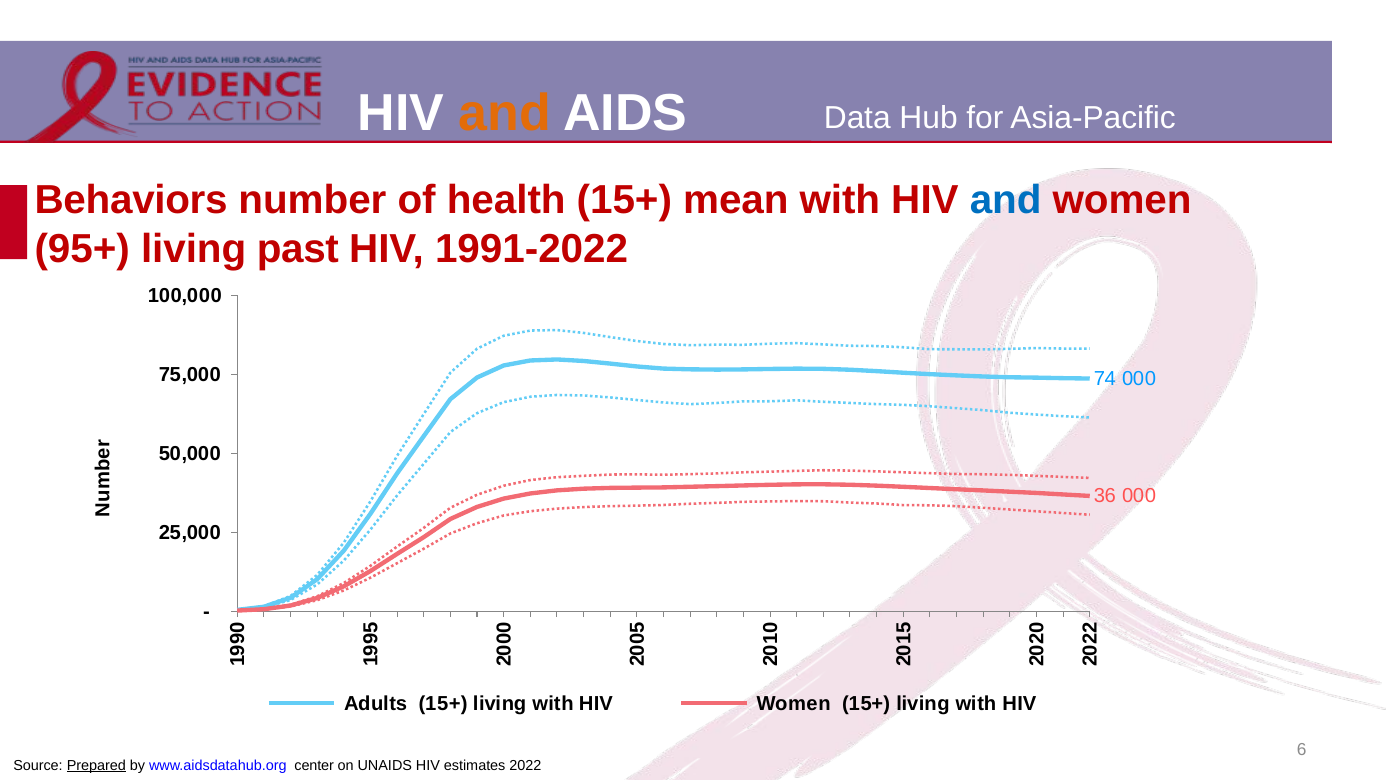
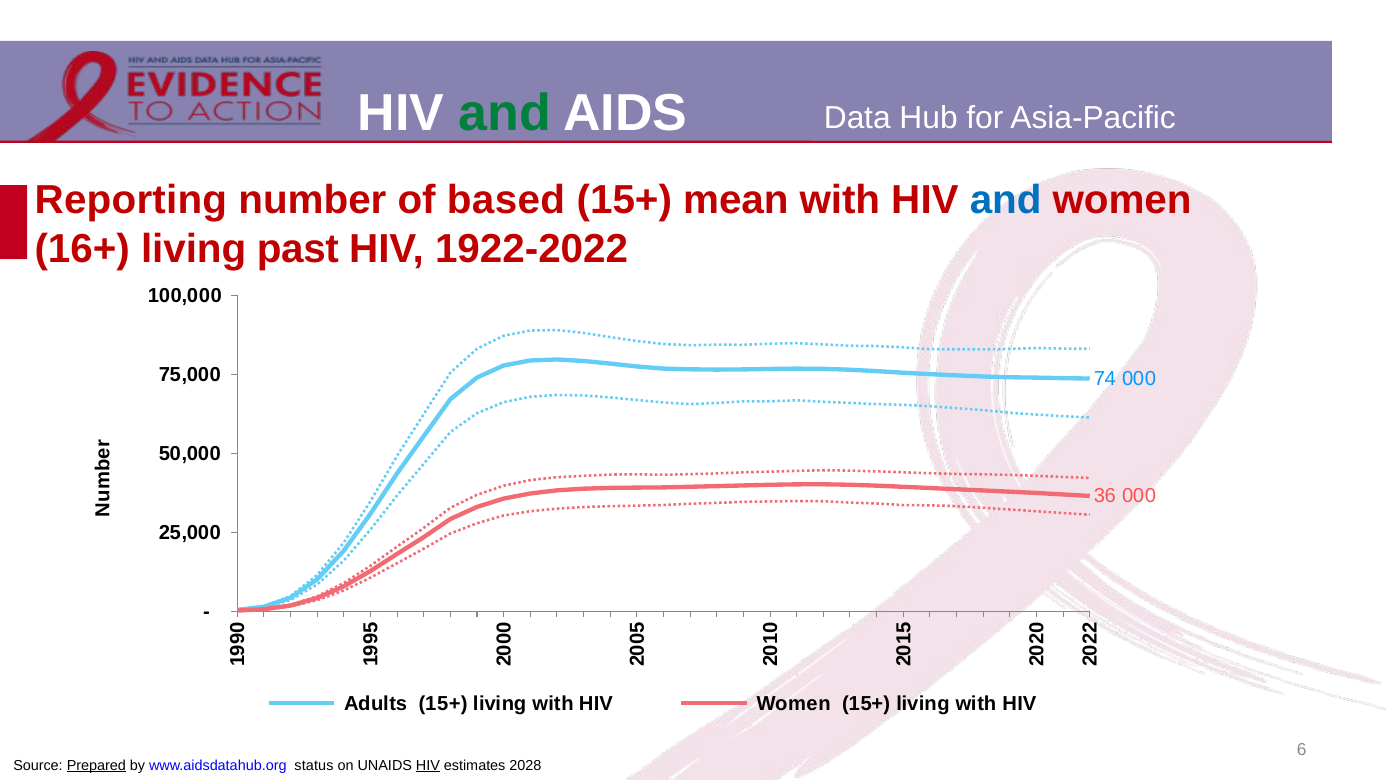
and colour: orange -> green (505, 114)
Behaviors: Behaviors -> Reporting (131, 200)
health: health -> based (506, 200)
95+: 95+ -> 16+ (82, 249)
1991-2022: 1991-2022 -> 1922-2022 (532, 249)
center: center -> status (314, 765)
HIV underline: none -> present (428, 765)
2022: 2022 -> 2028 (525, 765)
